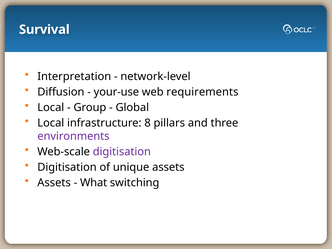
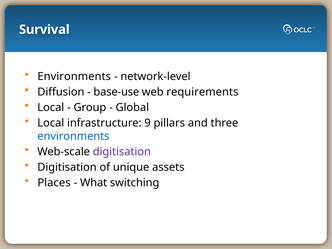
Interpretation: Interpretation -> Environments (74, 77)
your-use: your-use -> base-use (116, 92)
8: 8 -> 9 (148, 123)
environments colour: purple -> blue (73, 136)
Assets: Assets -> Places (54, 183)
